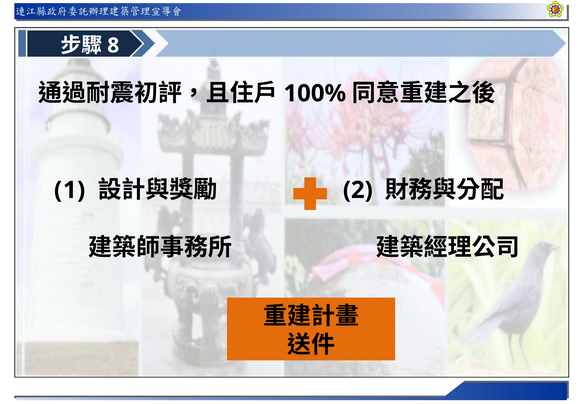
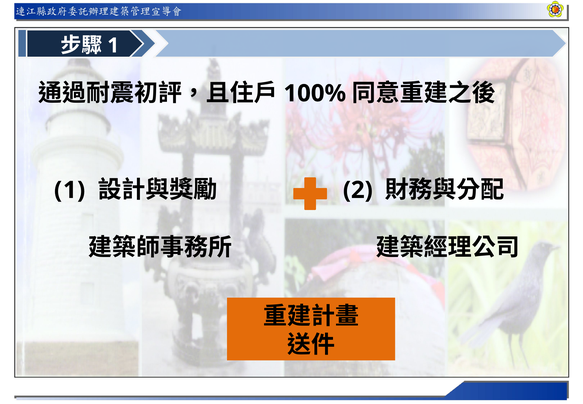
8: 8 -> 1 (113, 45)
